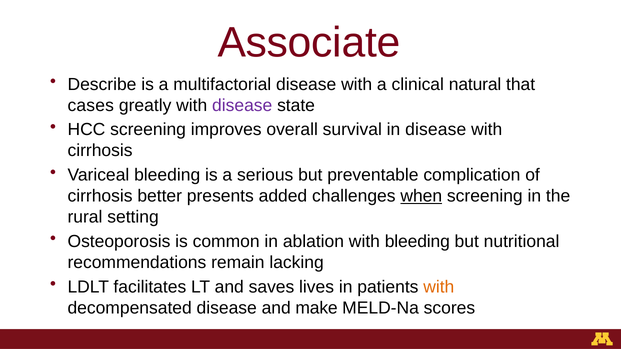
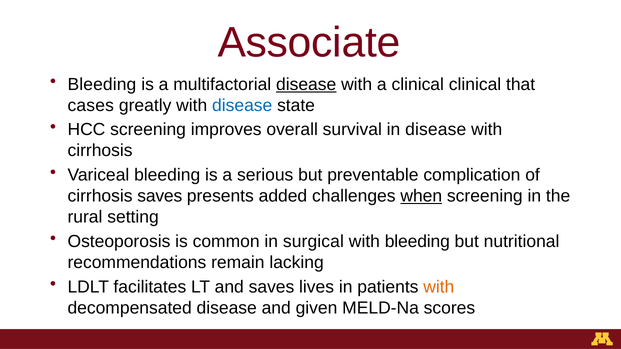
Describe: Describe -> Bleeding (102, 84)
disease underline: none -> present (306, 84)
clinical natural: natural -> clinical (475, 84)
disease colour: purple -> blue (242, 105)
cirrhosis better: better -> saves (160, 196)
ablation: ablation -> surgical (313, 242)
make: make -> given (317, 308)
